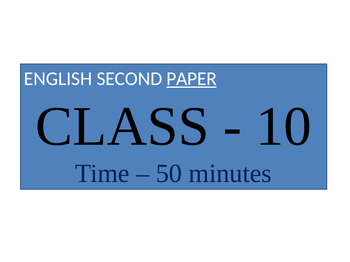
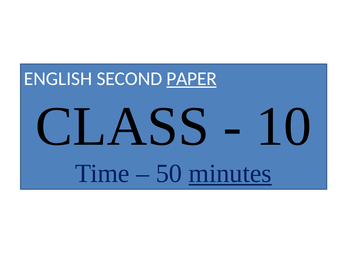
minutes underline: none -> present (230, 174)
